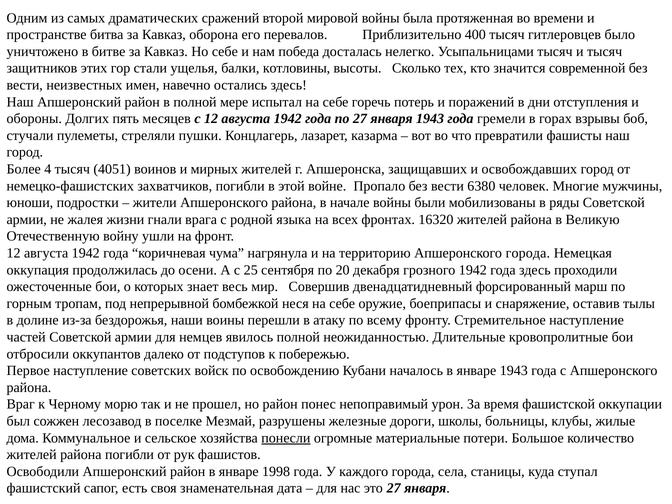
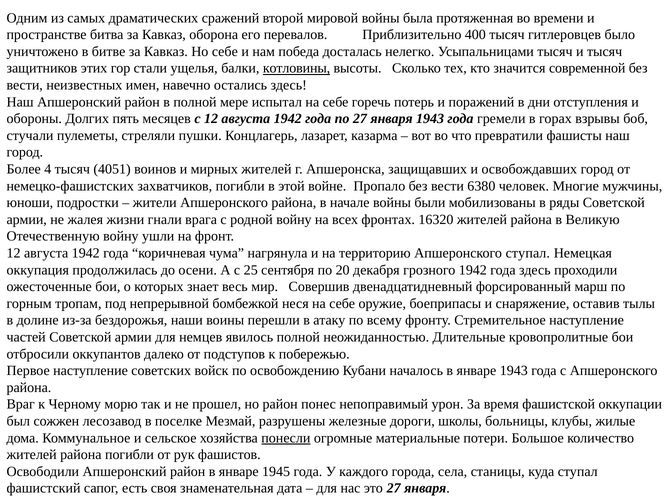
котловины underline: none -> present (297, 68)
родной языка: языка -> войну (294, 220)
Апшеронского города: города -> ступал (528, 253)
1998: 1998 -> 1945 (276, 472)
